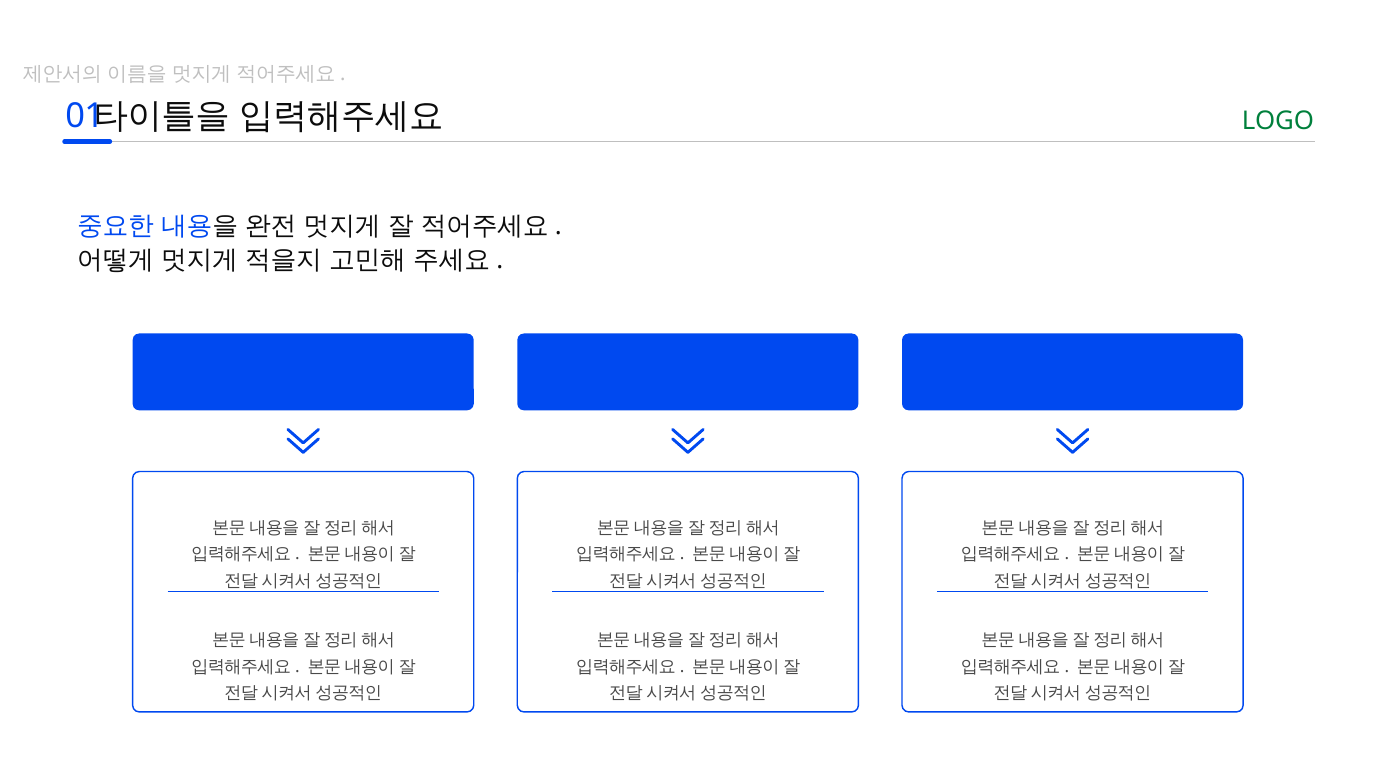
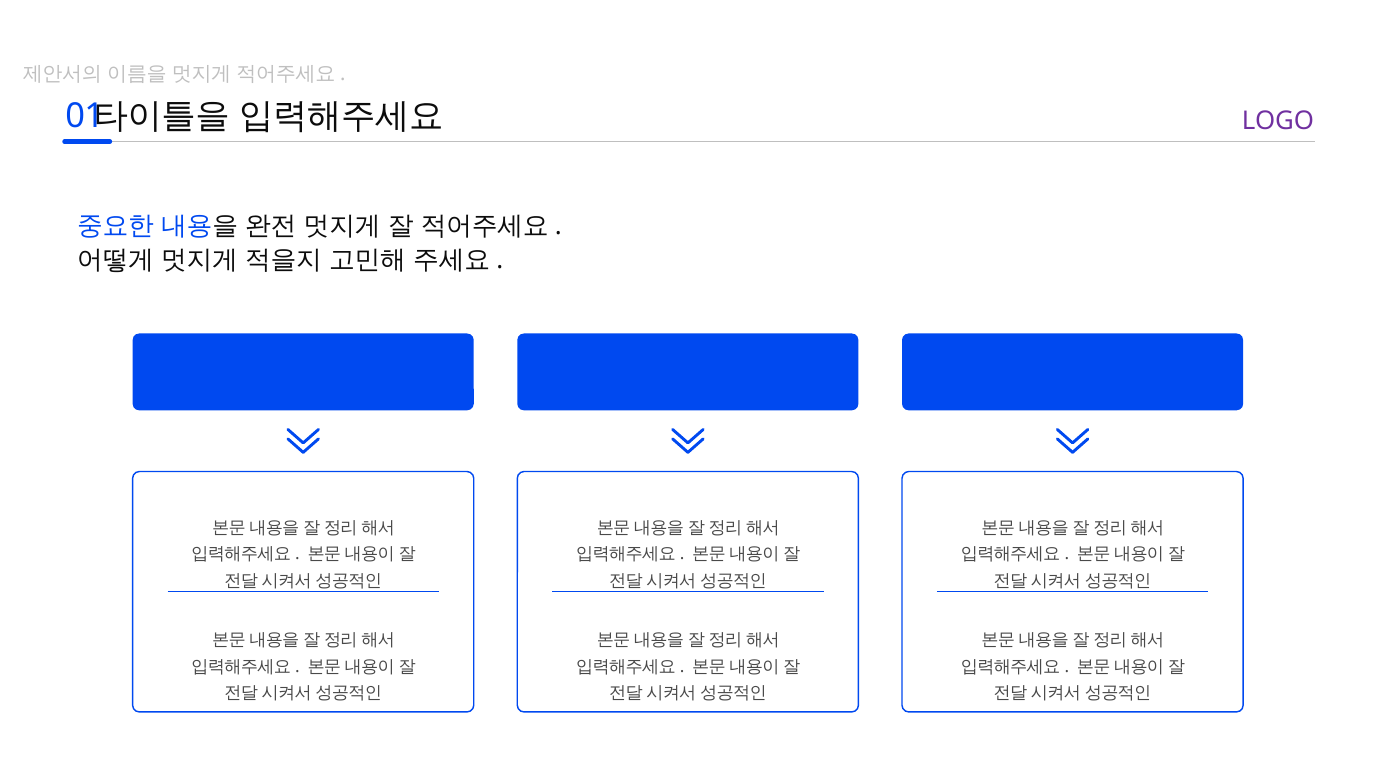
LOGO colour: green -> purple (1278, 121)
